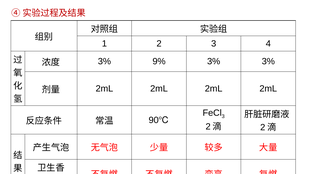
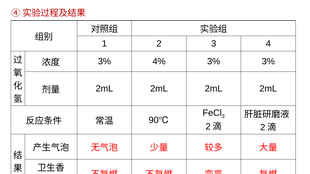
9%: 9% -> 4% (159, 62)
